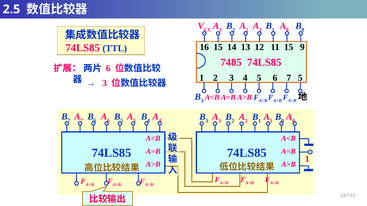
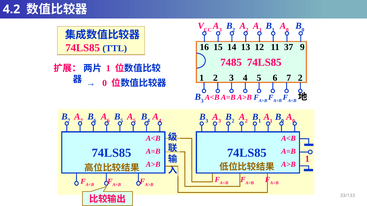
2.5: 2.5 -> 4.2 (11, 9)
11 15: 15 -> 37 (289, 47)
6: 6 -> 1 (108, 69)
7 5: 5 -> 2 (300, 78)
3: 3 -> 0 (105, 83)
